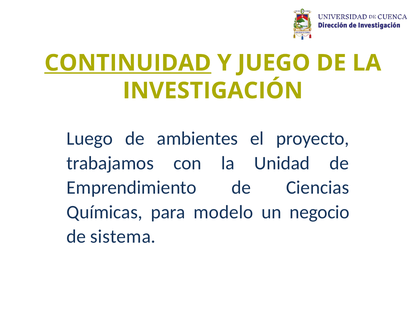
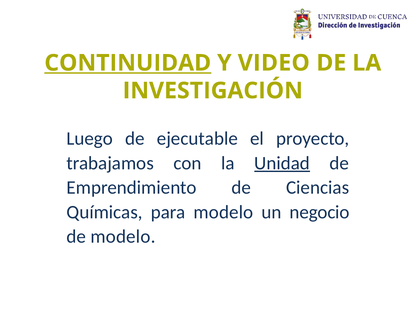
JUEGO: JUEGO -> VIDEO (274, 63)
ambientes: ambientes -> ejecutable (197, 139)
Unidad underline: none -> present (282, 163)
de sistema: sistema -> modelo (123, 237)
